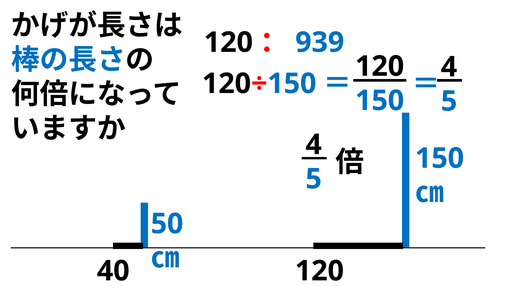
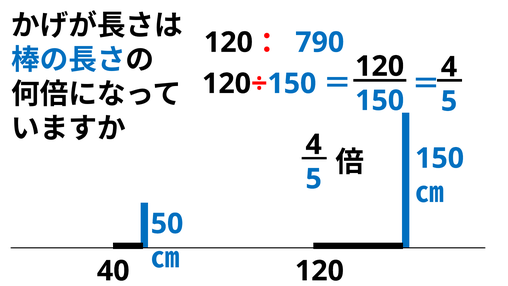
939: 939 -> 790 (320, 42)
